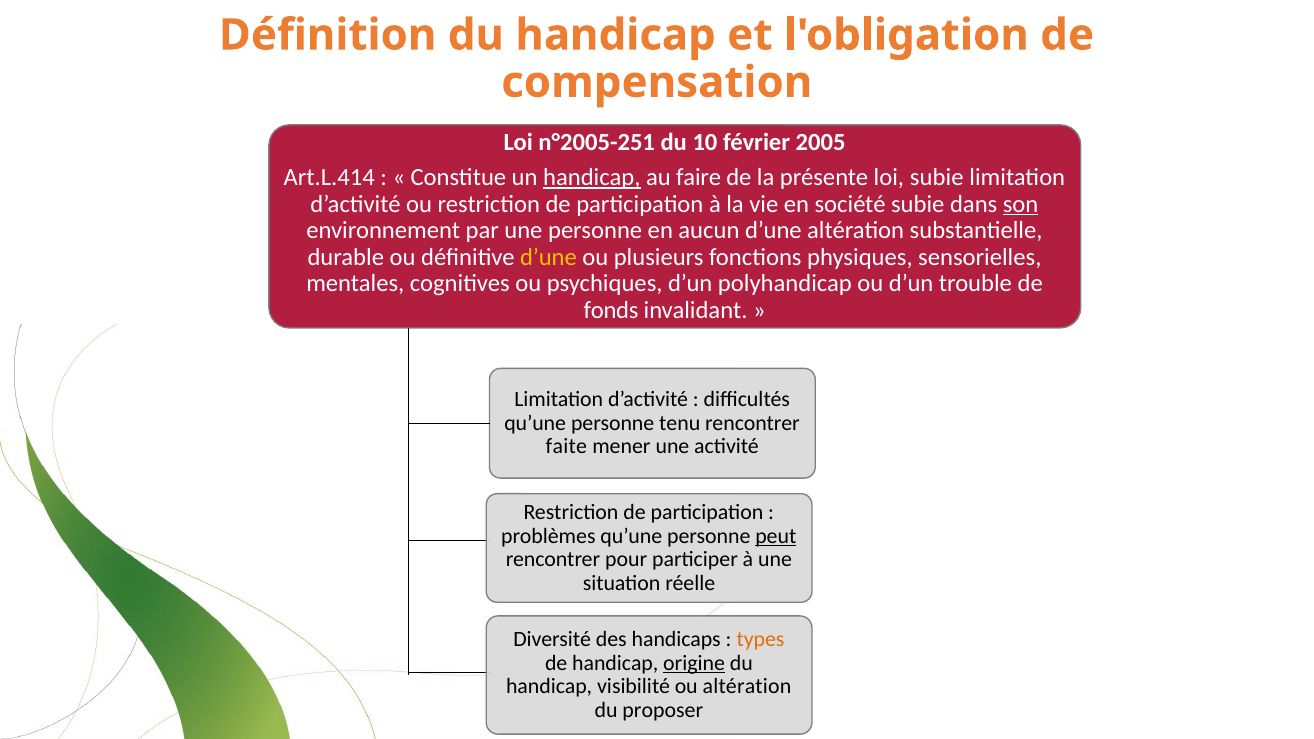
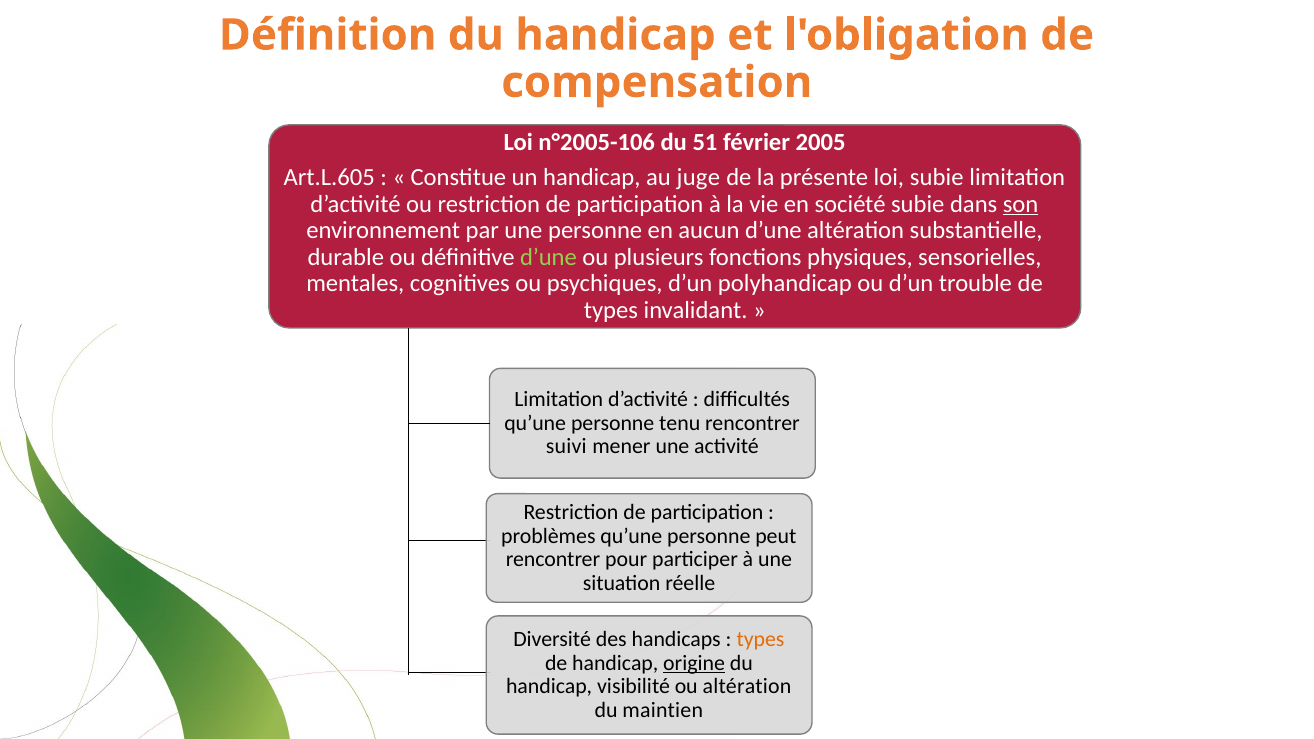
n°2005-251: n°2005-251 -> n°2005-106 (597, 142)
10: 10 -> 51 (705, 142)
Art.L.414: Art.L.414 -> Art.L.605 (329, 177)
handicap underline: present -> none (592, 177)
faire: faire -> juge (698, 177)
d’une colour: yellow -> light green (548, 257)
fonds: fonds -> types (611, 310)
faite: faite -> suivi (566, 447)
peut underline: present -> none (776, 536)
proposer: proposer -> maintien (663, 710)
